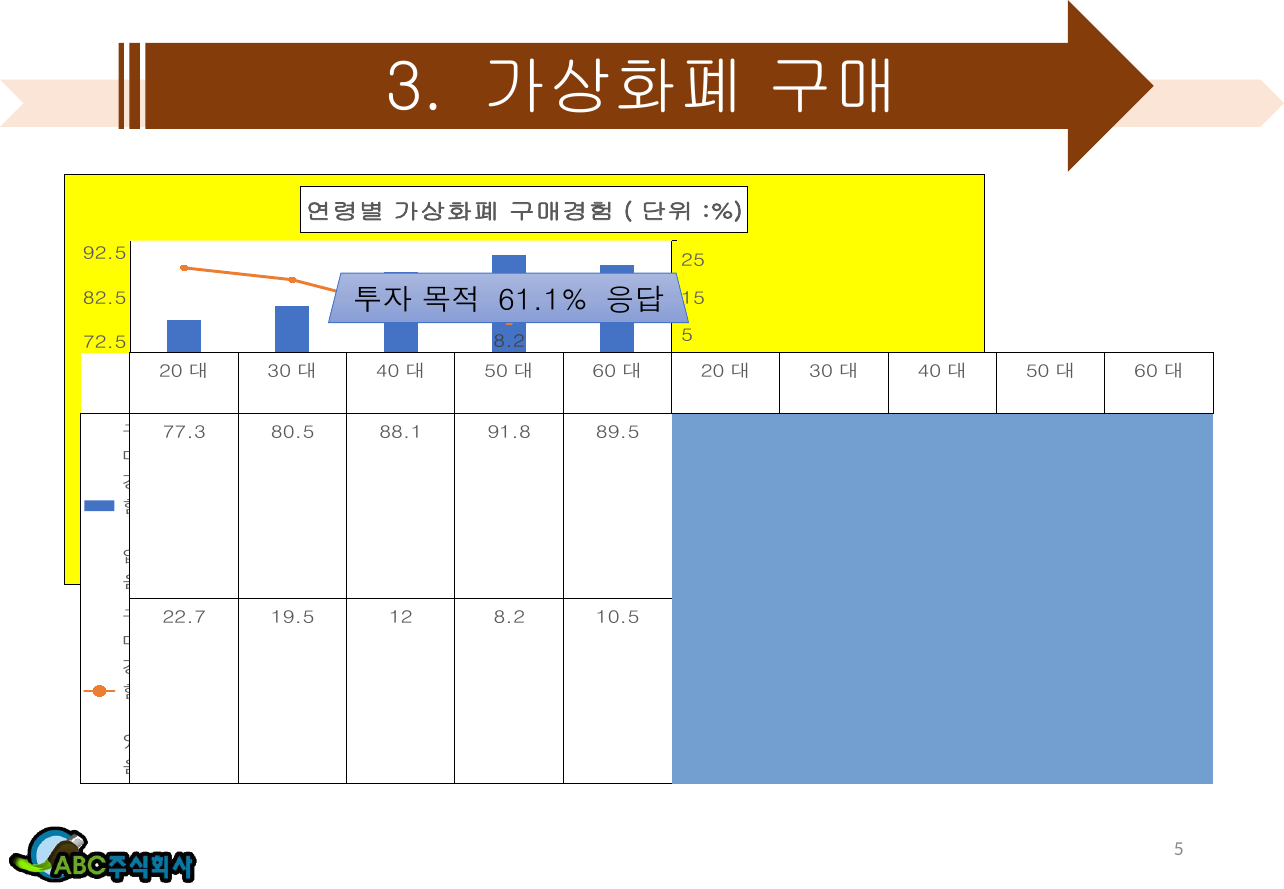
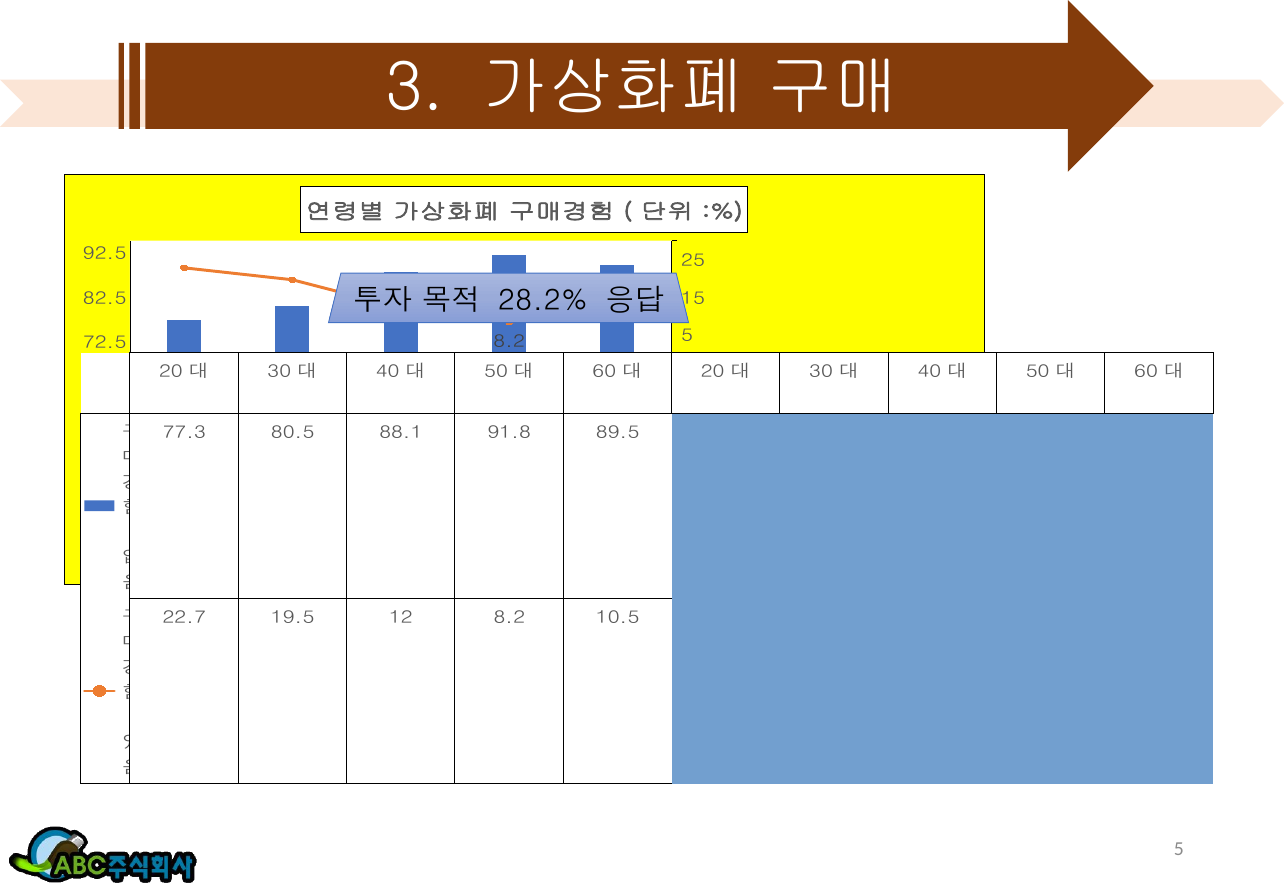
61.1%: 61.1% -> 28.2% (543, 300)
